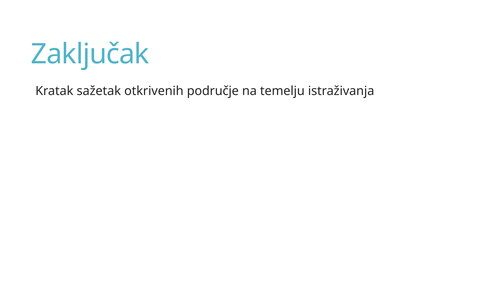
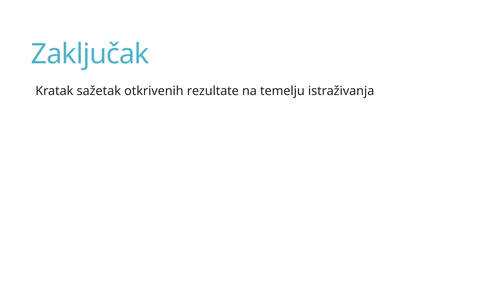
područje: područje -> rezultate (213, 91)
